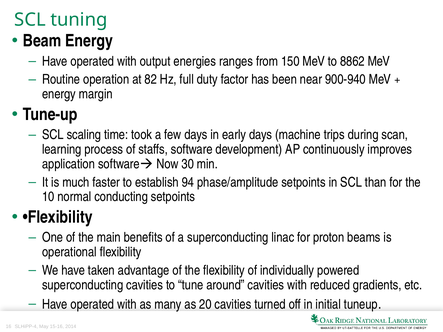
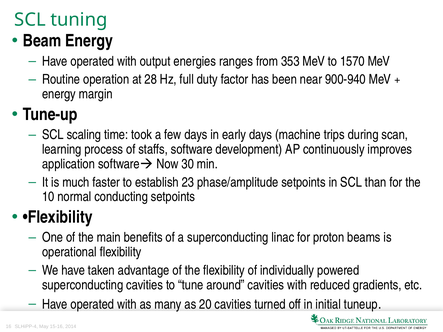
150: 150 -> 353 (290, 61)
8862: 8862 -> 1570 (352, 61)
82: 82 -> 28 (151, 80)
94: 94 -> 23 (188, 182)
